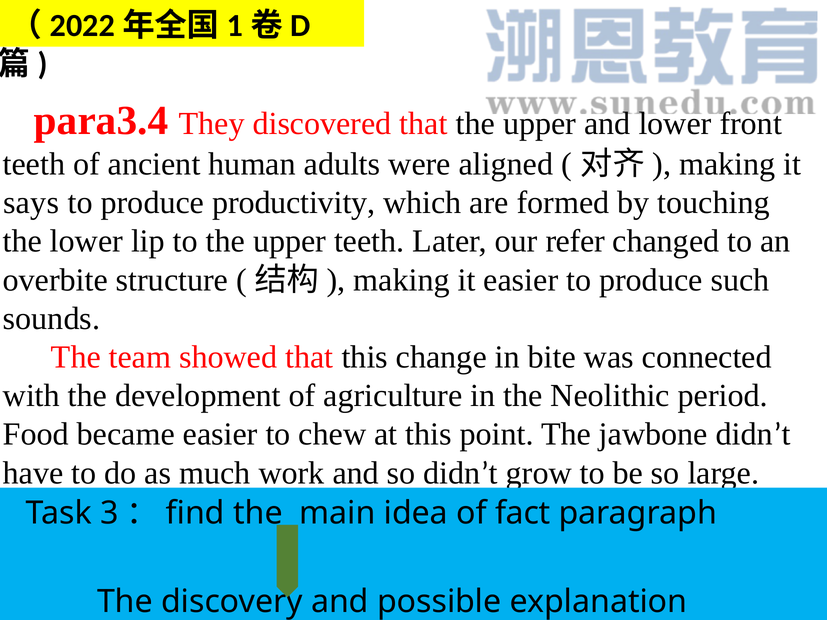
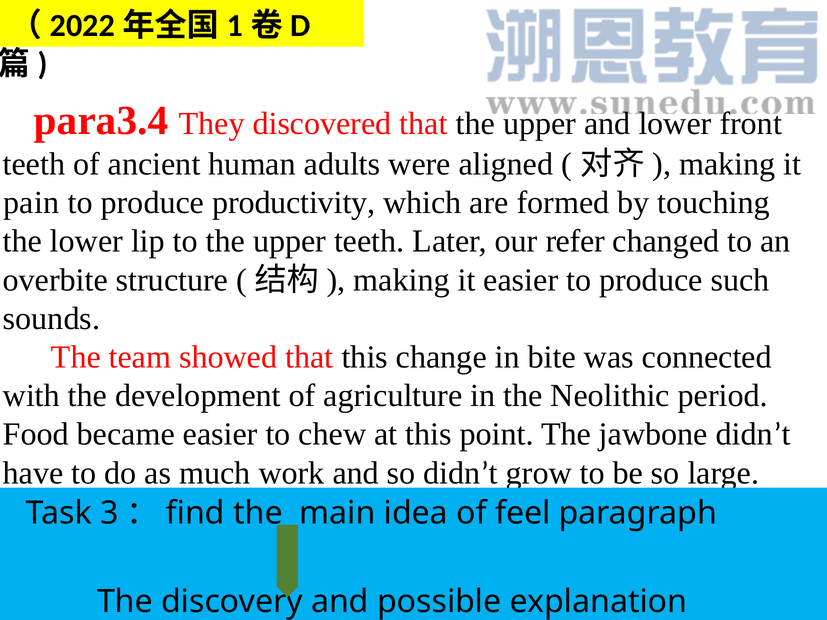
says: says -> pain (31, 203)
fact: fact -> feel (523, 514)
